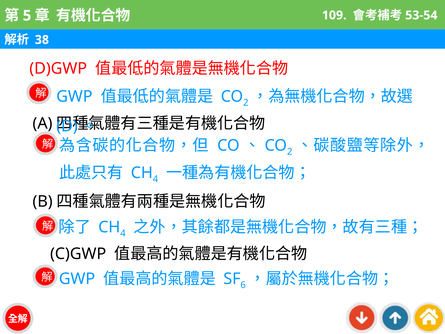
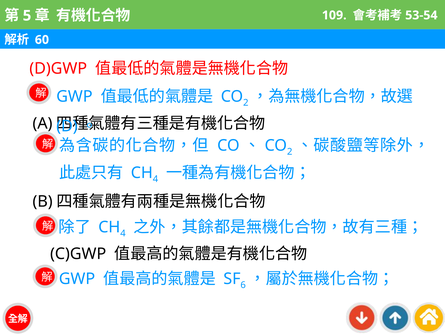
38: 38 -> 60 (42, 40)
